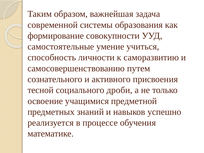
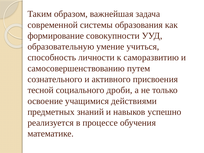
самостоятельные: самостоятельные -> образовательную (61, 47)
предметной: предметной -> действиями (134, 101)
